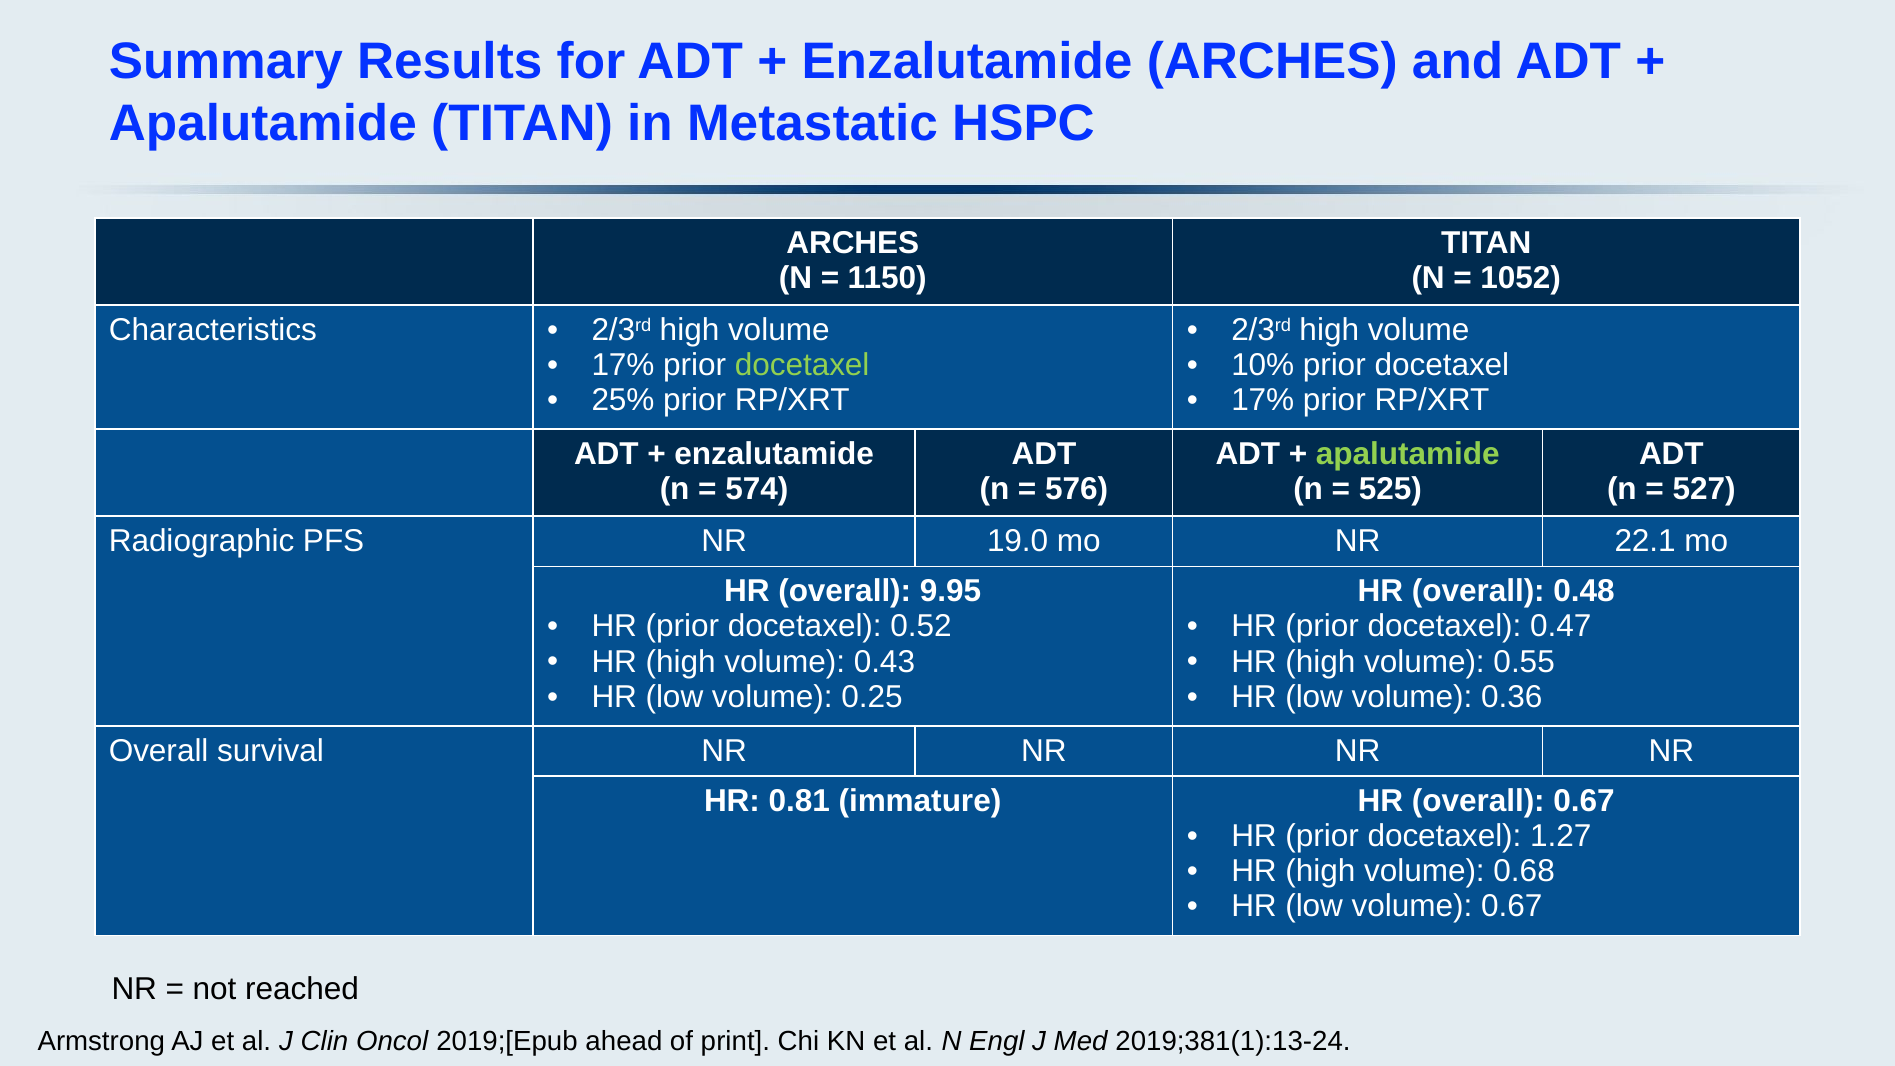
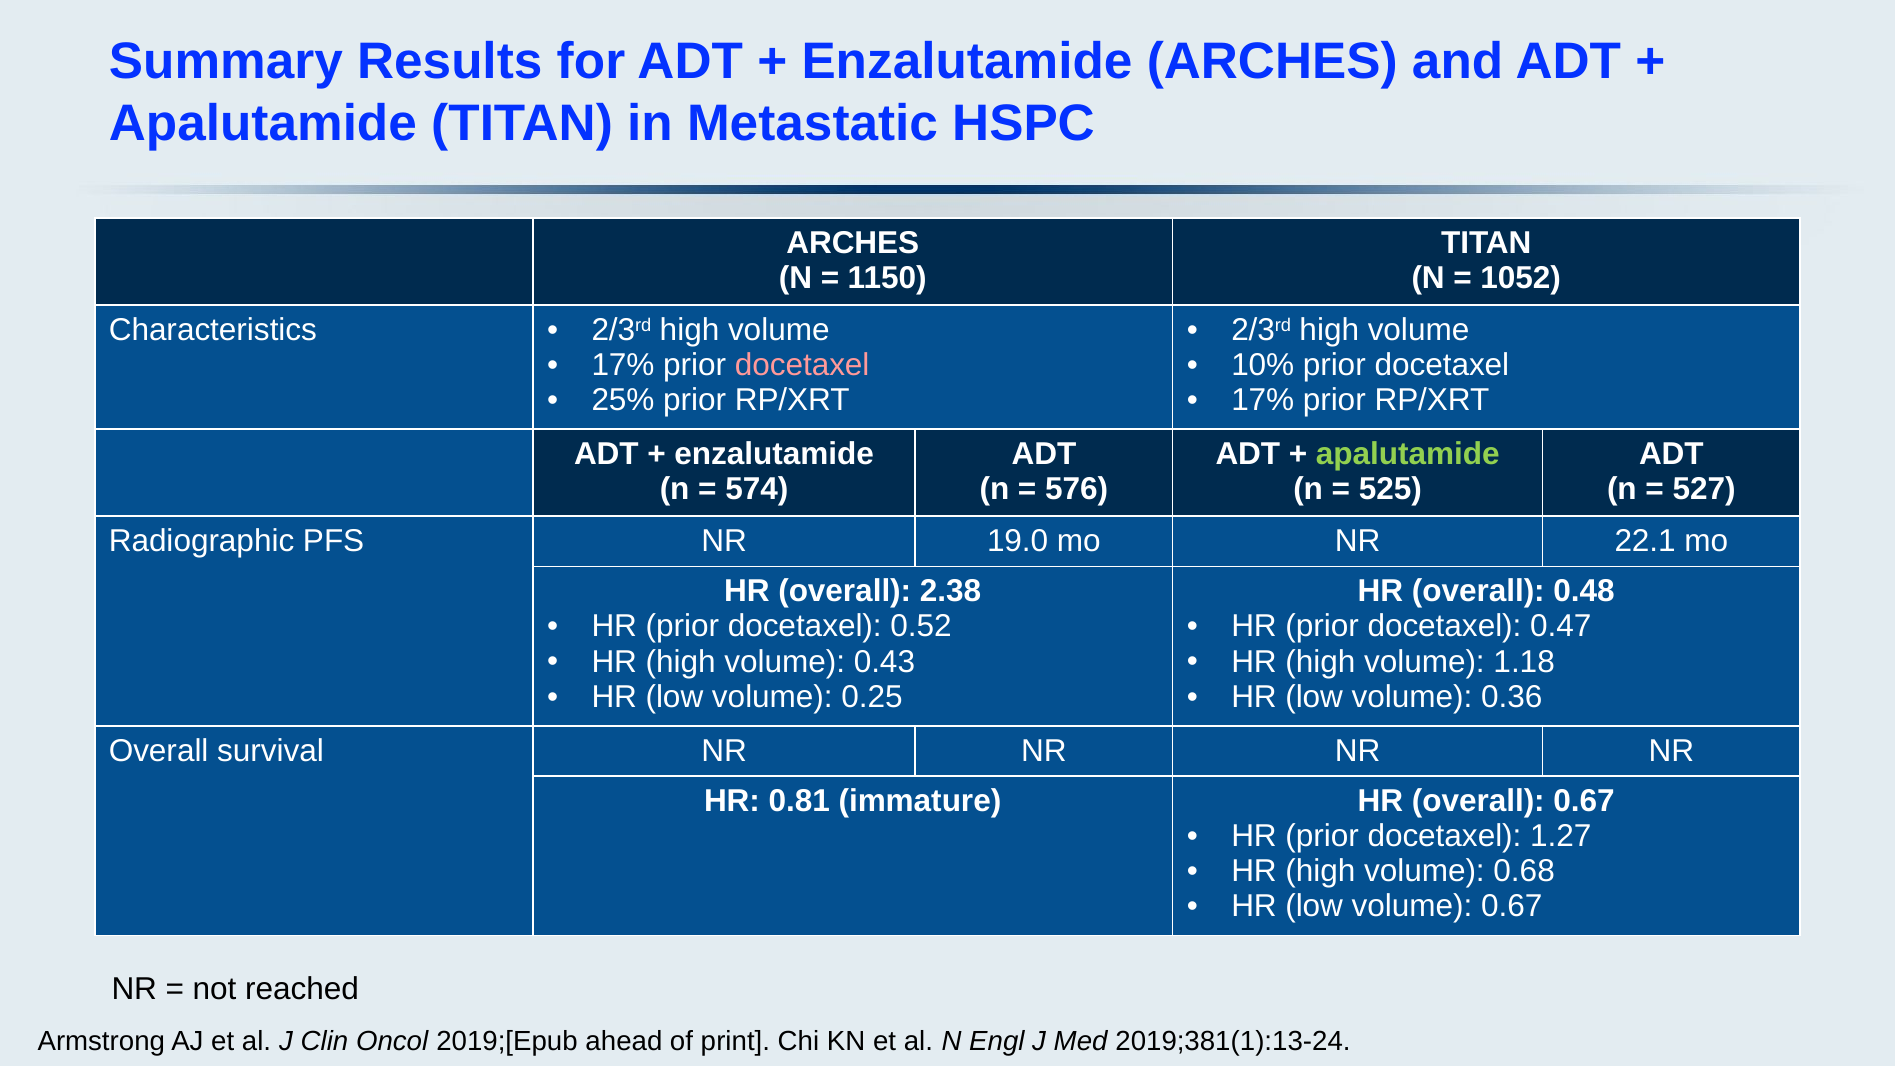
docetaxel colour: light green -> pink (802, 365)
9.95: 9.95 -> 2.38 (950, 591)
0.55: 0.55 -> 1.18 (1524, 662)
